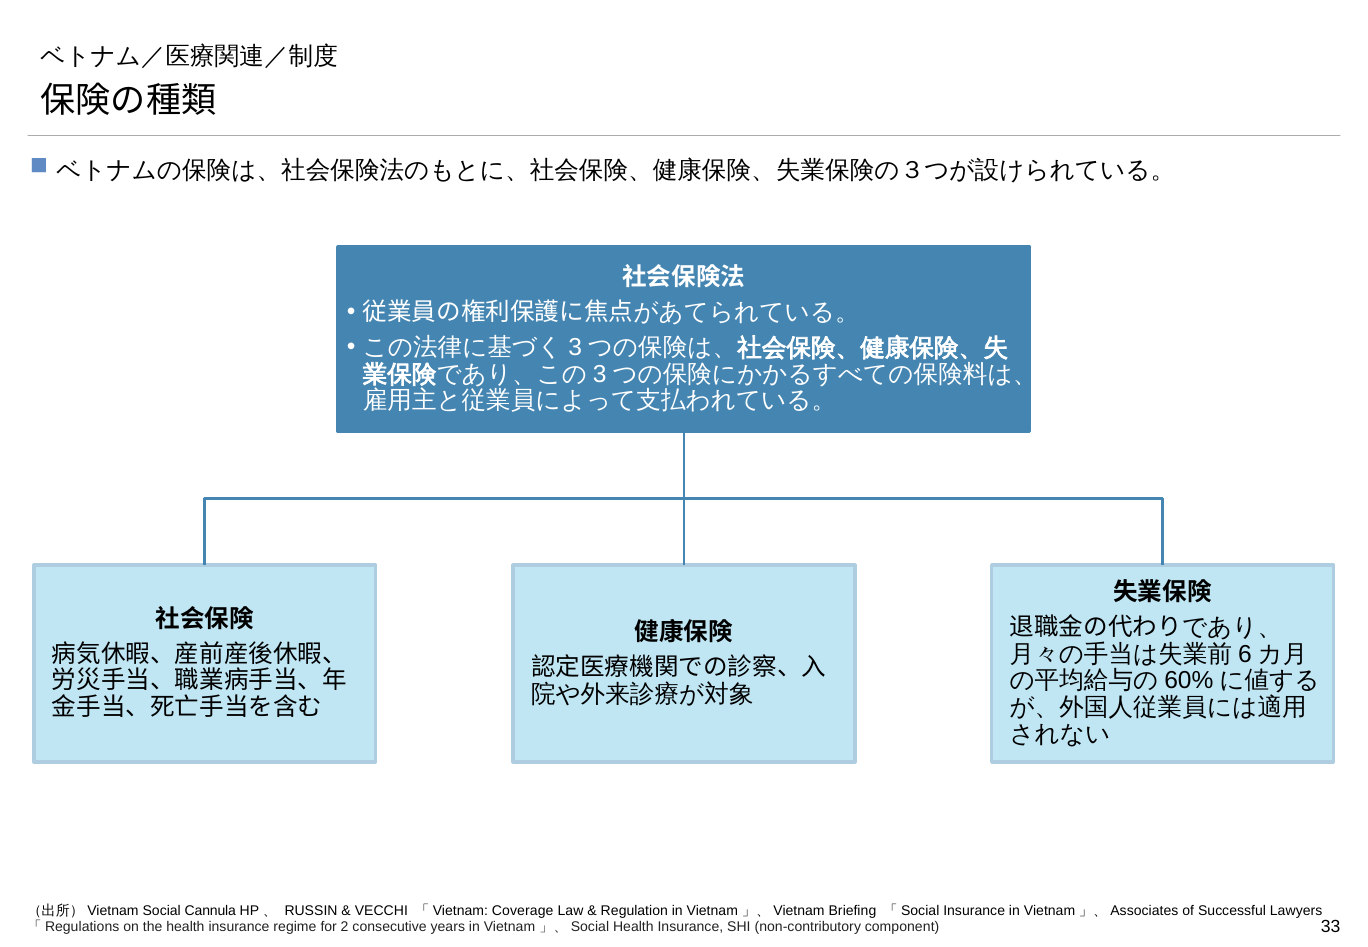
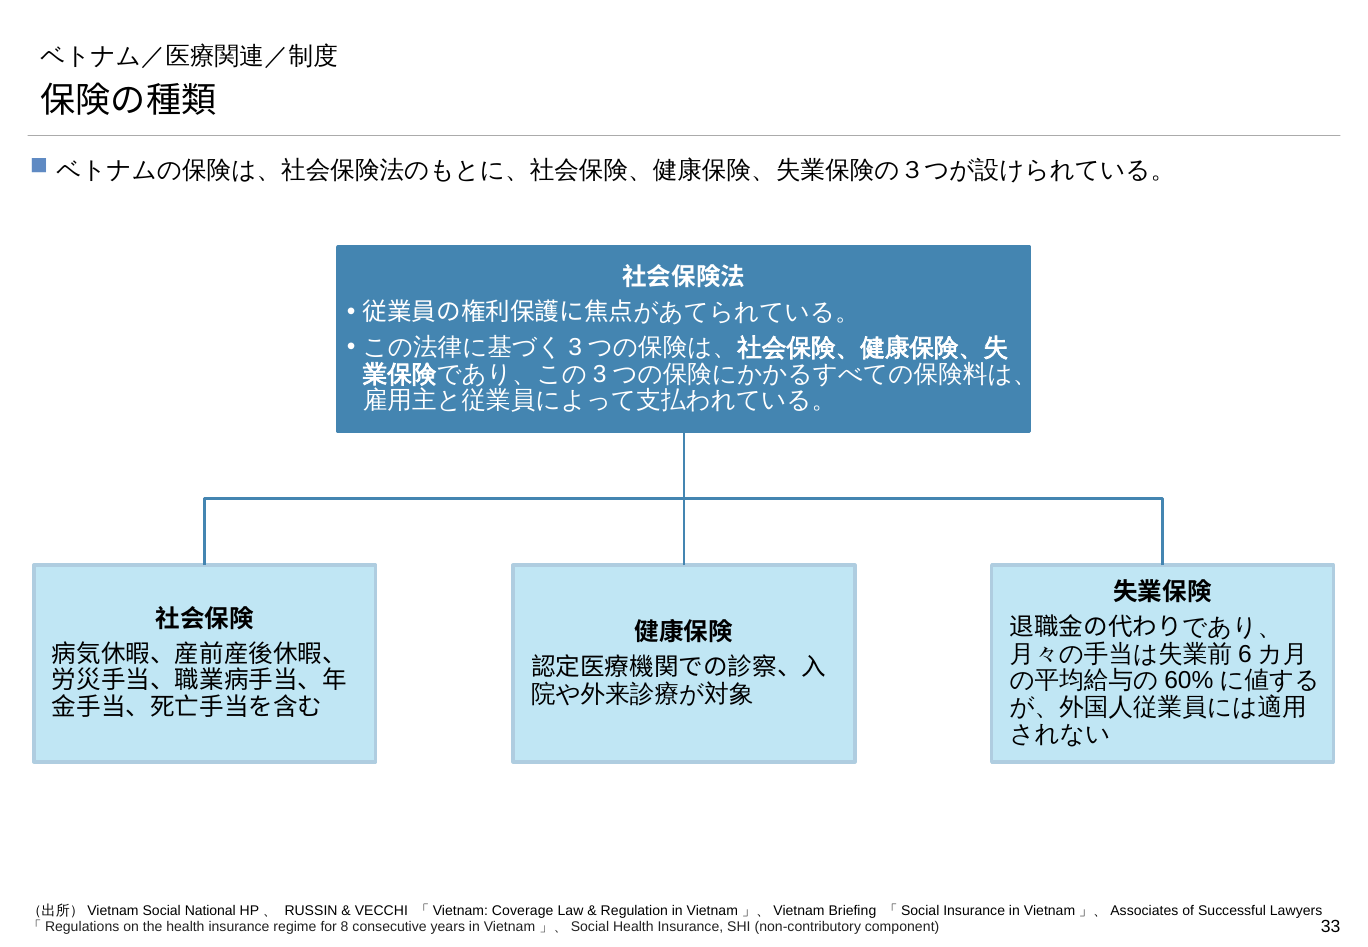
Cannula: Cannula -> National (210, 910)
2: 2 -> 8 (345, 927)
